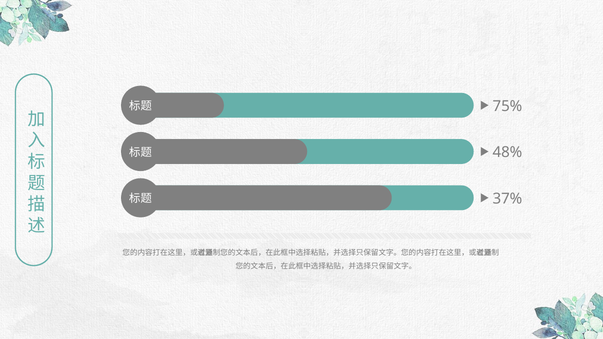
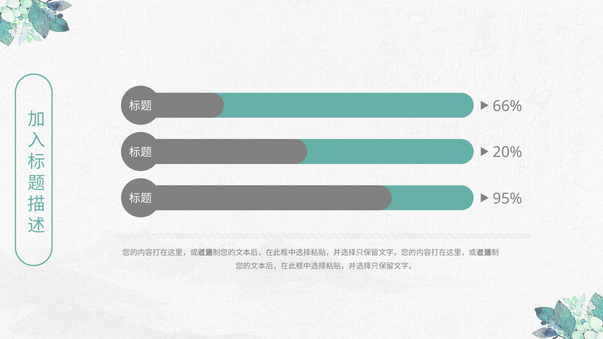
75%: 75% -> 66% (507, 106)
48%: 48% -> 20% (507, 153)
37%: 37% -> 95% (507, 199)
